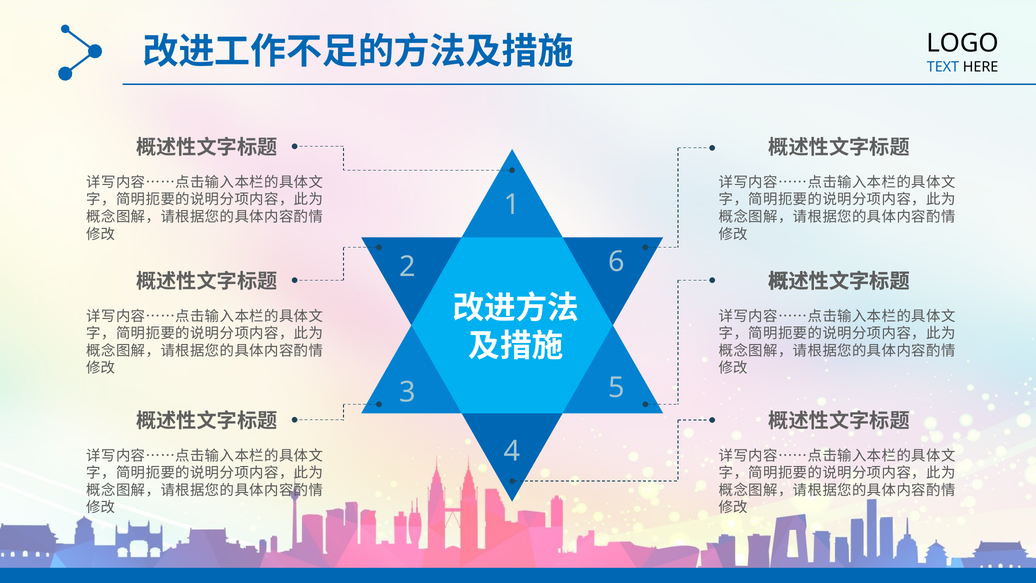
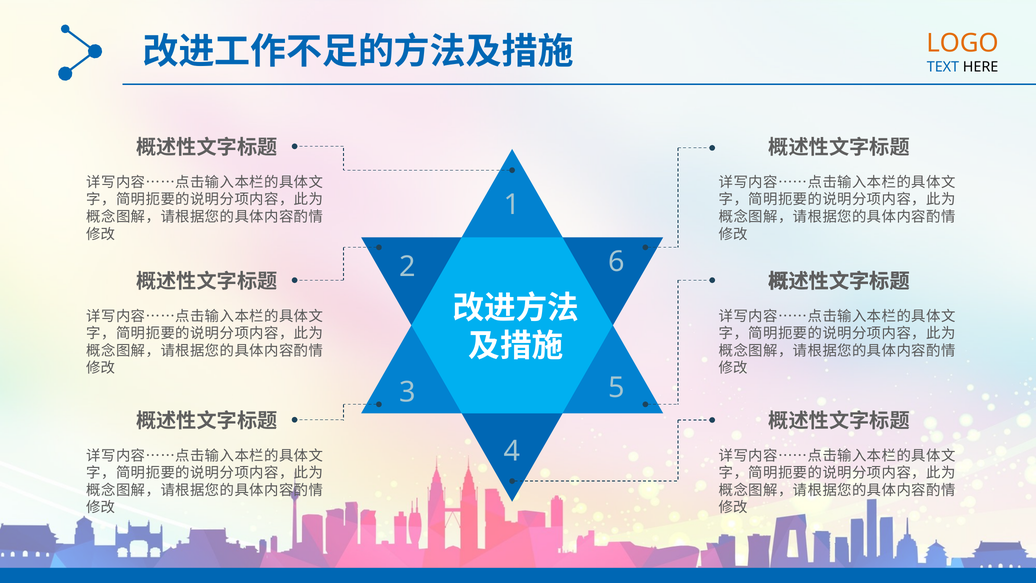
LOGO colour: black -> orange (962, 43)
